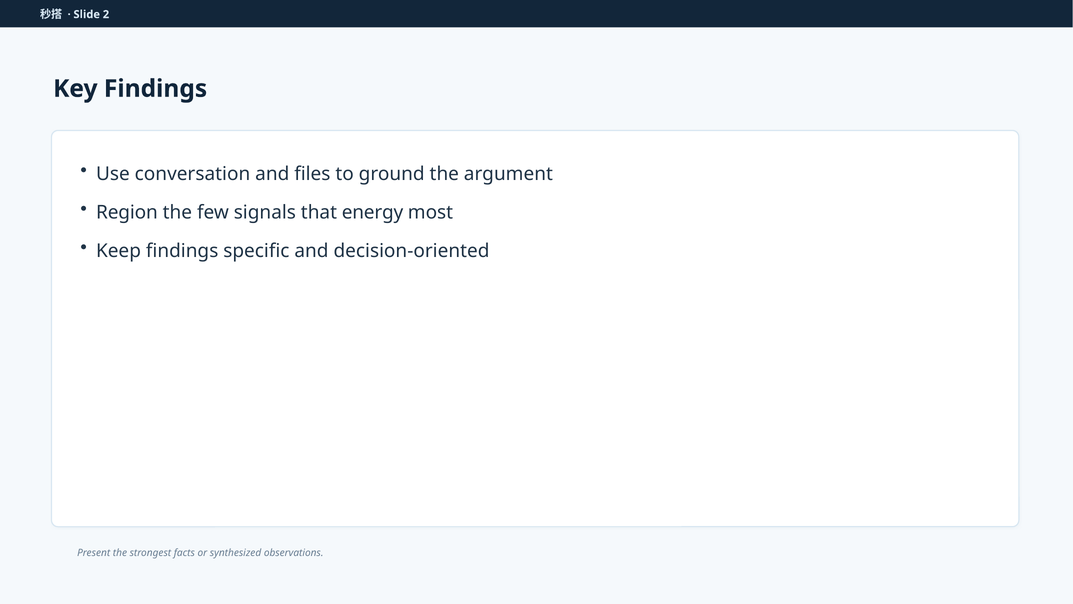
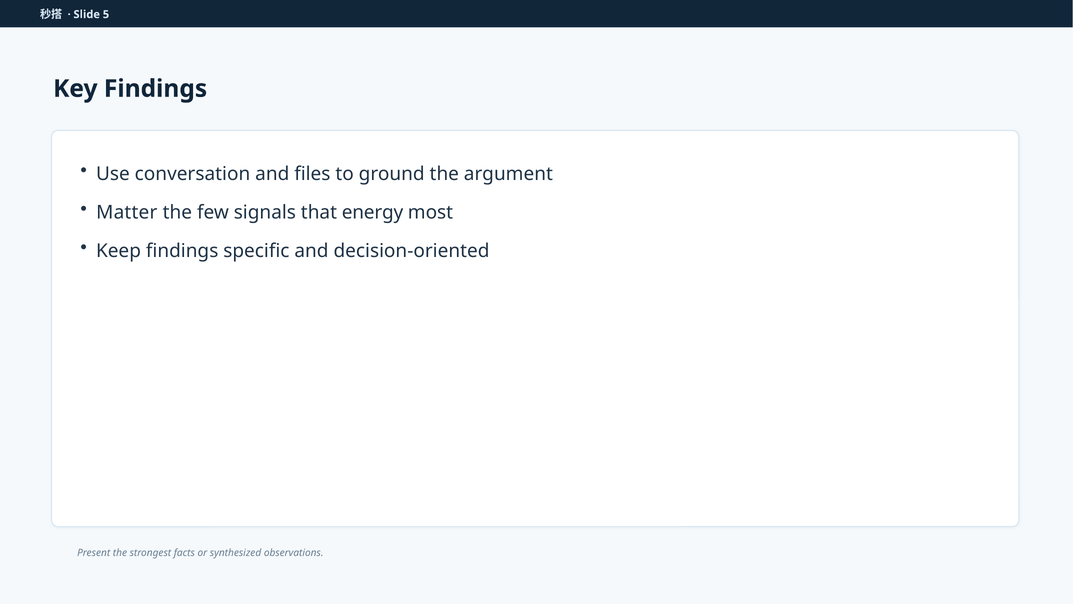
2: 2 -> 5 (106, 14)
Region: Region -> Matter (127, 212)
